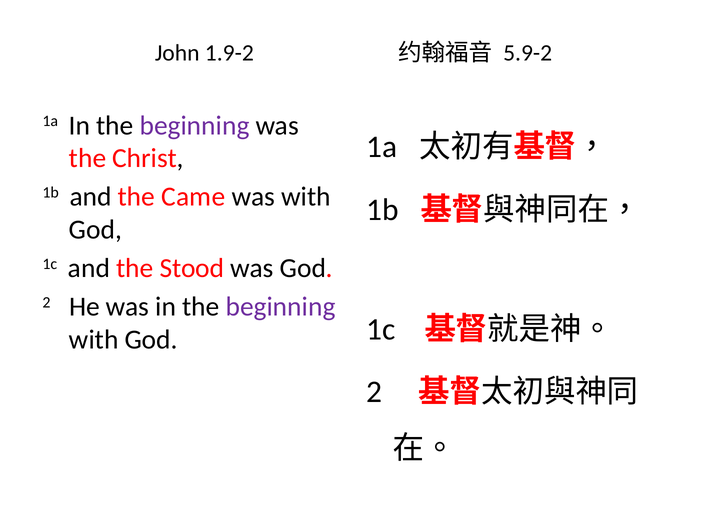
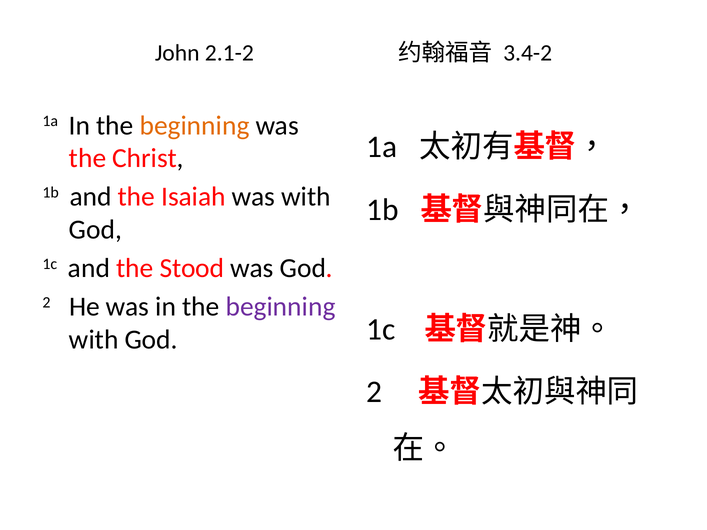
1.9-2: 1.9-2 -> 2.1-2 (229, 53)
5.9-2: 5.9-2 -> 3.4-2 (528, 53)
beginning colour: purple -> orange (195, 126)
Came: Came -> Isaiah (193, 197)
